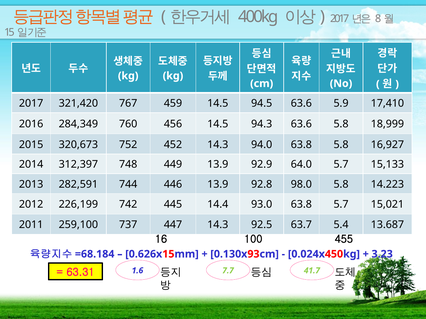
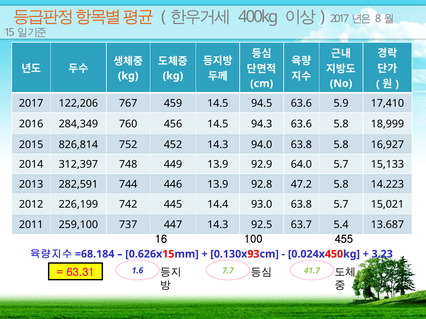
321,420: 321,420 -> 122,206 (78, 103)
320,673: 320,673 -> 826,814 (78, 145)
98.0: 98.0 -> 47.2 (301, 185)
